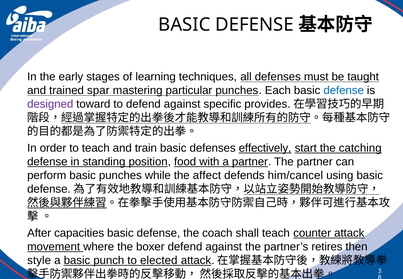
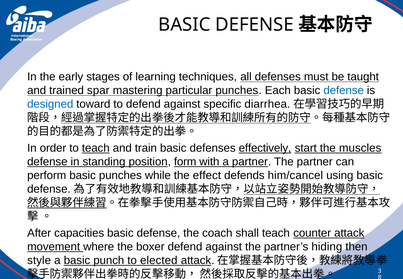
designed colour: purple -> blue (50, 104)
provides: provides -> diarrhea (267, 104)
teach underline: none -> present (96, 148)
catching: catching -> muscles (360, 148)
food: food -> form (185, 162)
affect: affect -> effect (207, 175)
retires: retires -> hiding (327, 247)
